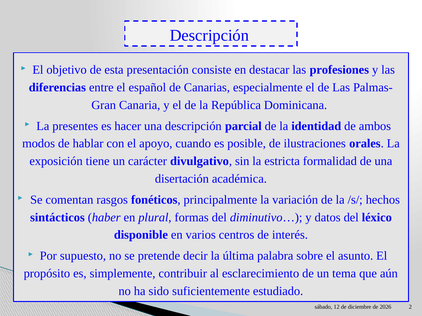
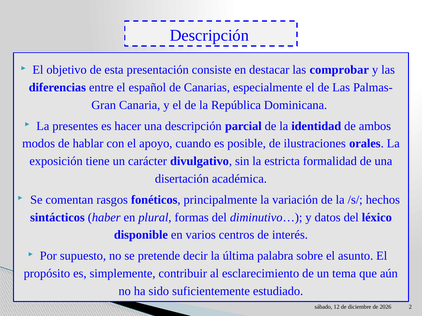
profesiones: profesiones -> comprobar (339, 70)
